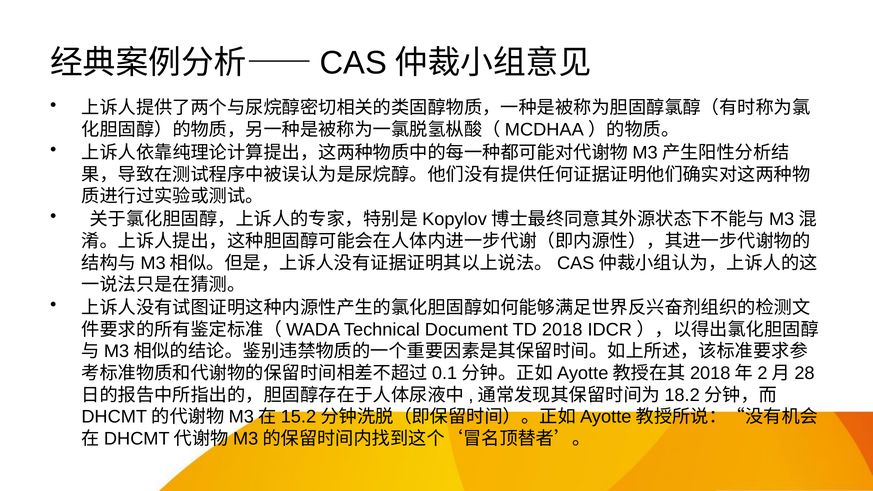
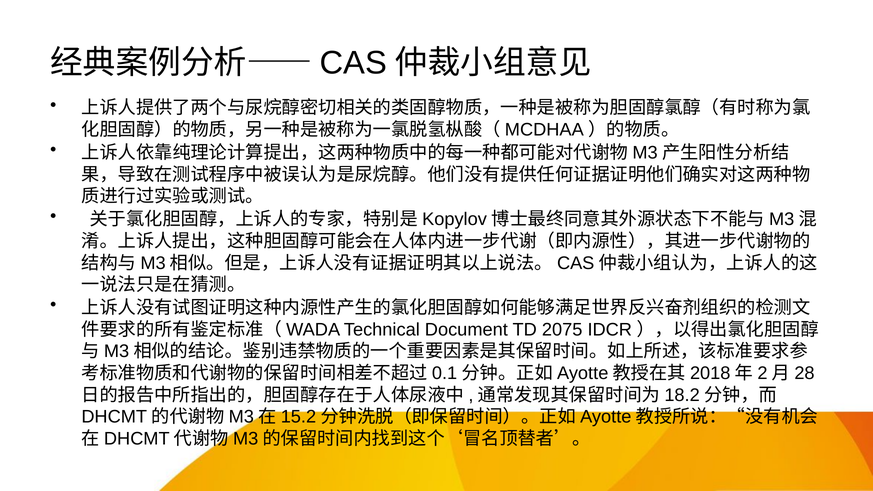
2018: 2018 -> 2075 (562, 330)
